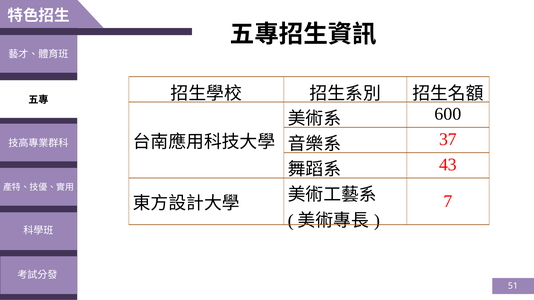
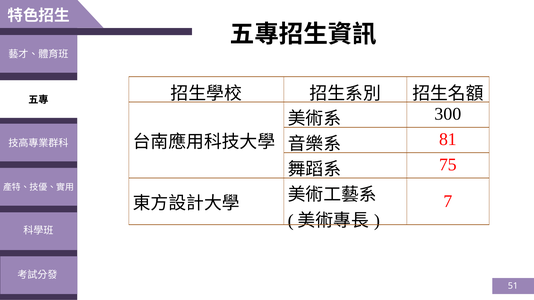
600: 600 -> 300 (448, 114)
37: 37 -> 81 (448, 140)
43: 43 -> 75 (448, 165)
